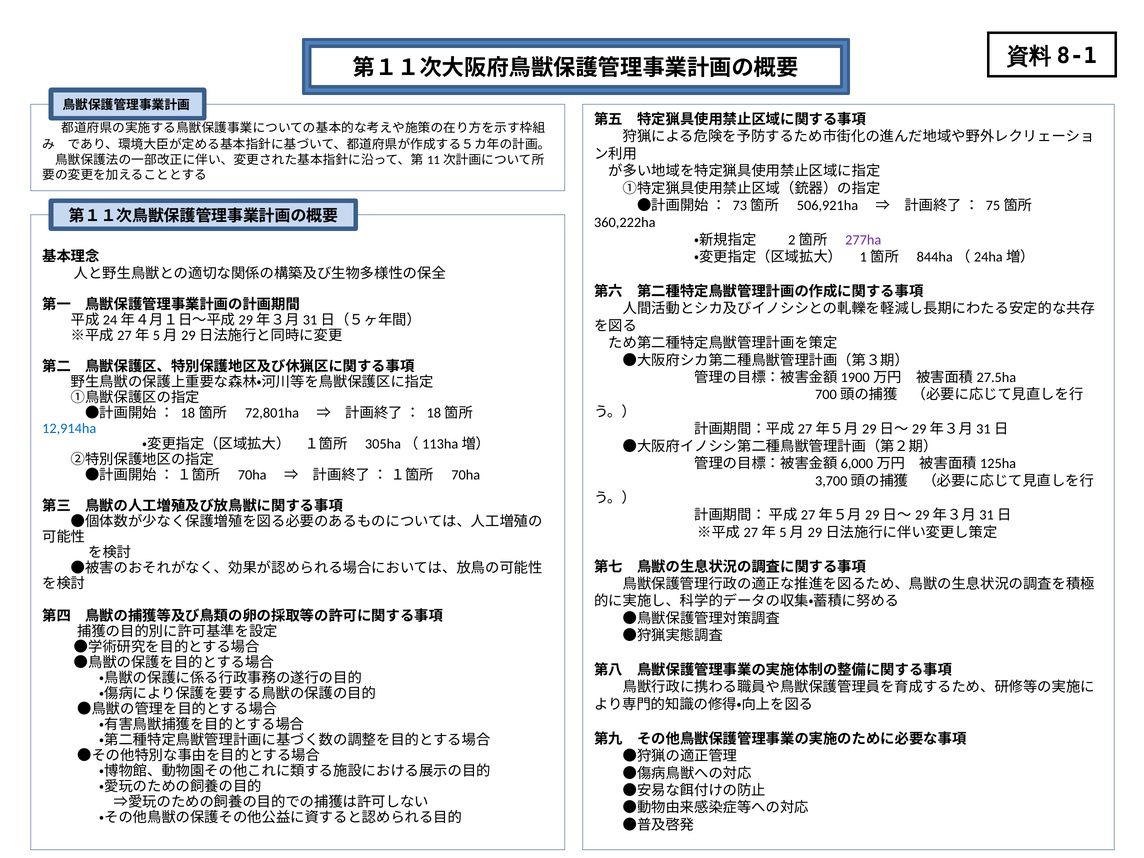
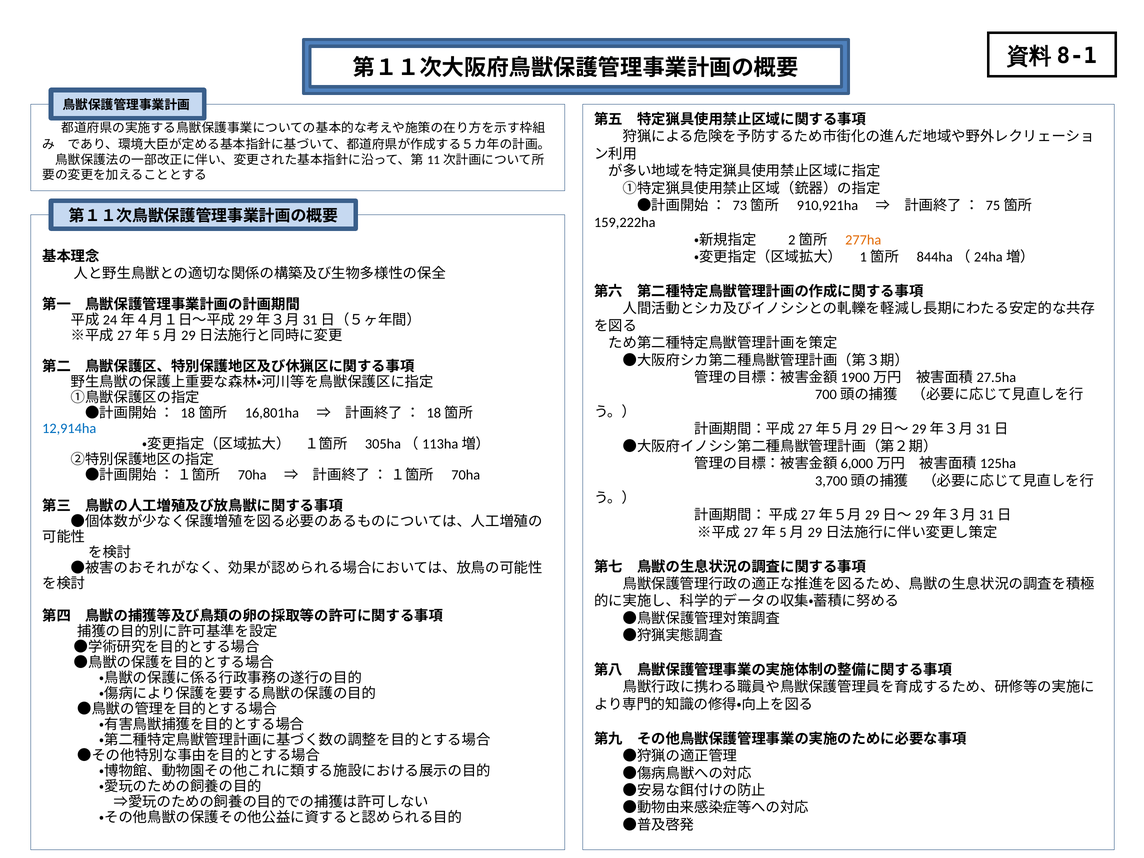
506,921ha: 506,921ha -> 910,921ha (827, 206)
360,222ha: 360,222ha -> 159,222ha (625, 223)
277ha colour: purple -> orange (863, 240)
72,801ha: 72,801ha -> 16,801ha (272, 413)
